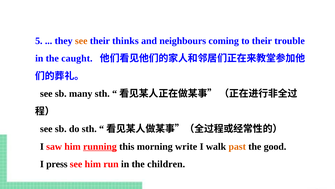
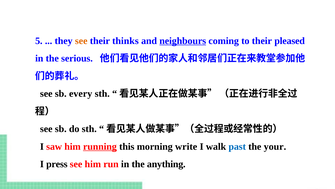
neighbours underline: none -> present (183, 41)
trouble: trouble -> pleased (290, 41)
caught: caught -> serious (77, 58)
many: many -> every (81, 93)
past colour: orange -> blue (237, 146)
good: good -> your (275, 146)
children: children -> anything (166, 164)
